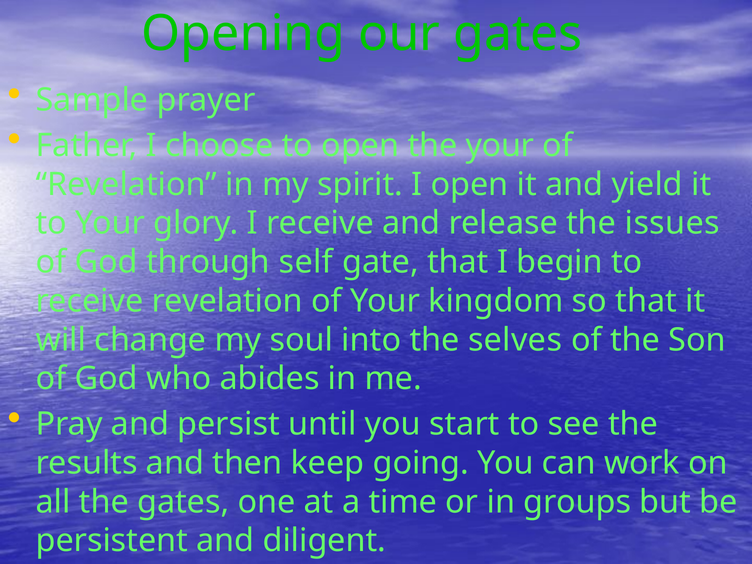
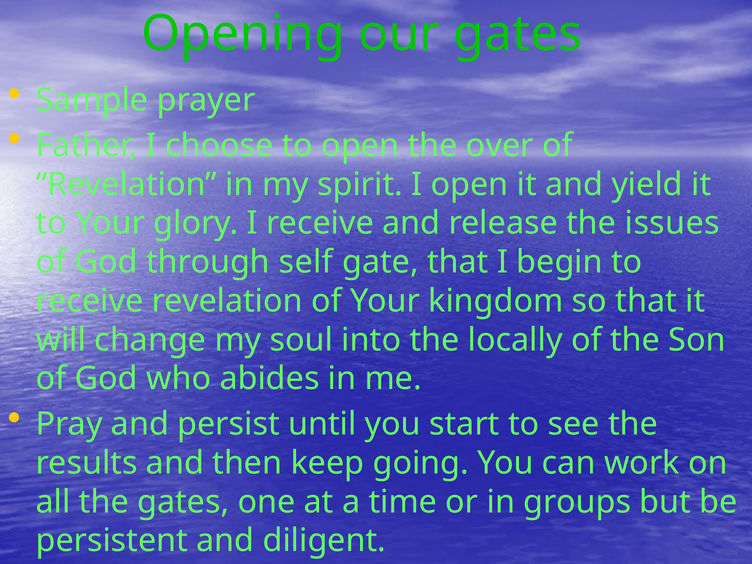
the your: your -> over (500, 145)
selves: selves -> locally (515, 340)
